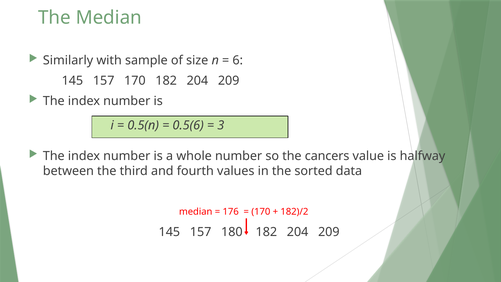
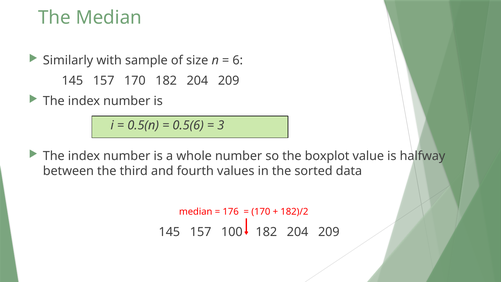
cancers: cancers -> boxplot (327, 156)
180: 180 -> 100 (232, 232)
